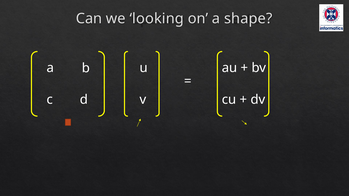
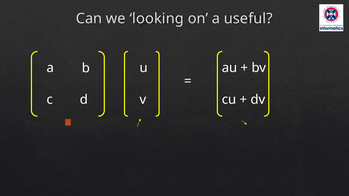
shape: shape -> useful (248, 19)
